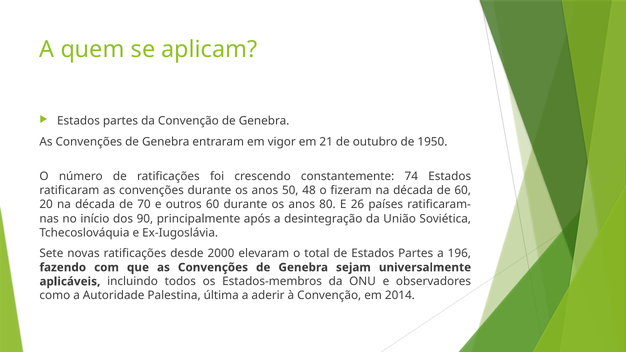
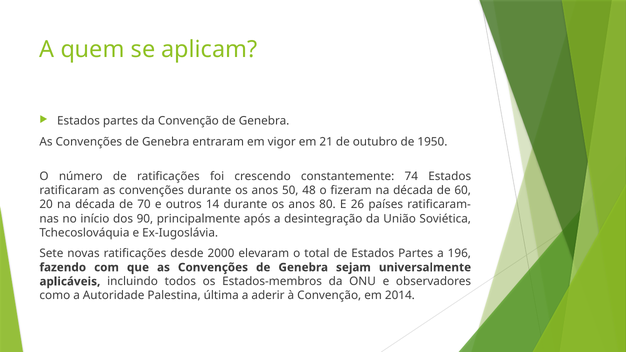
outros 60: 60 -> 14 (213, 205)
